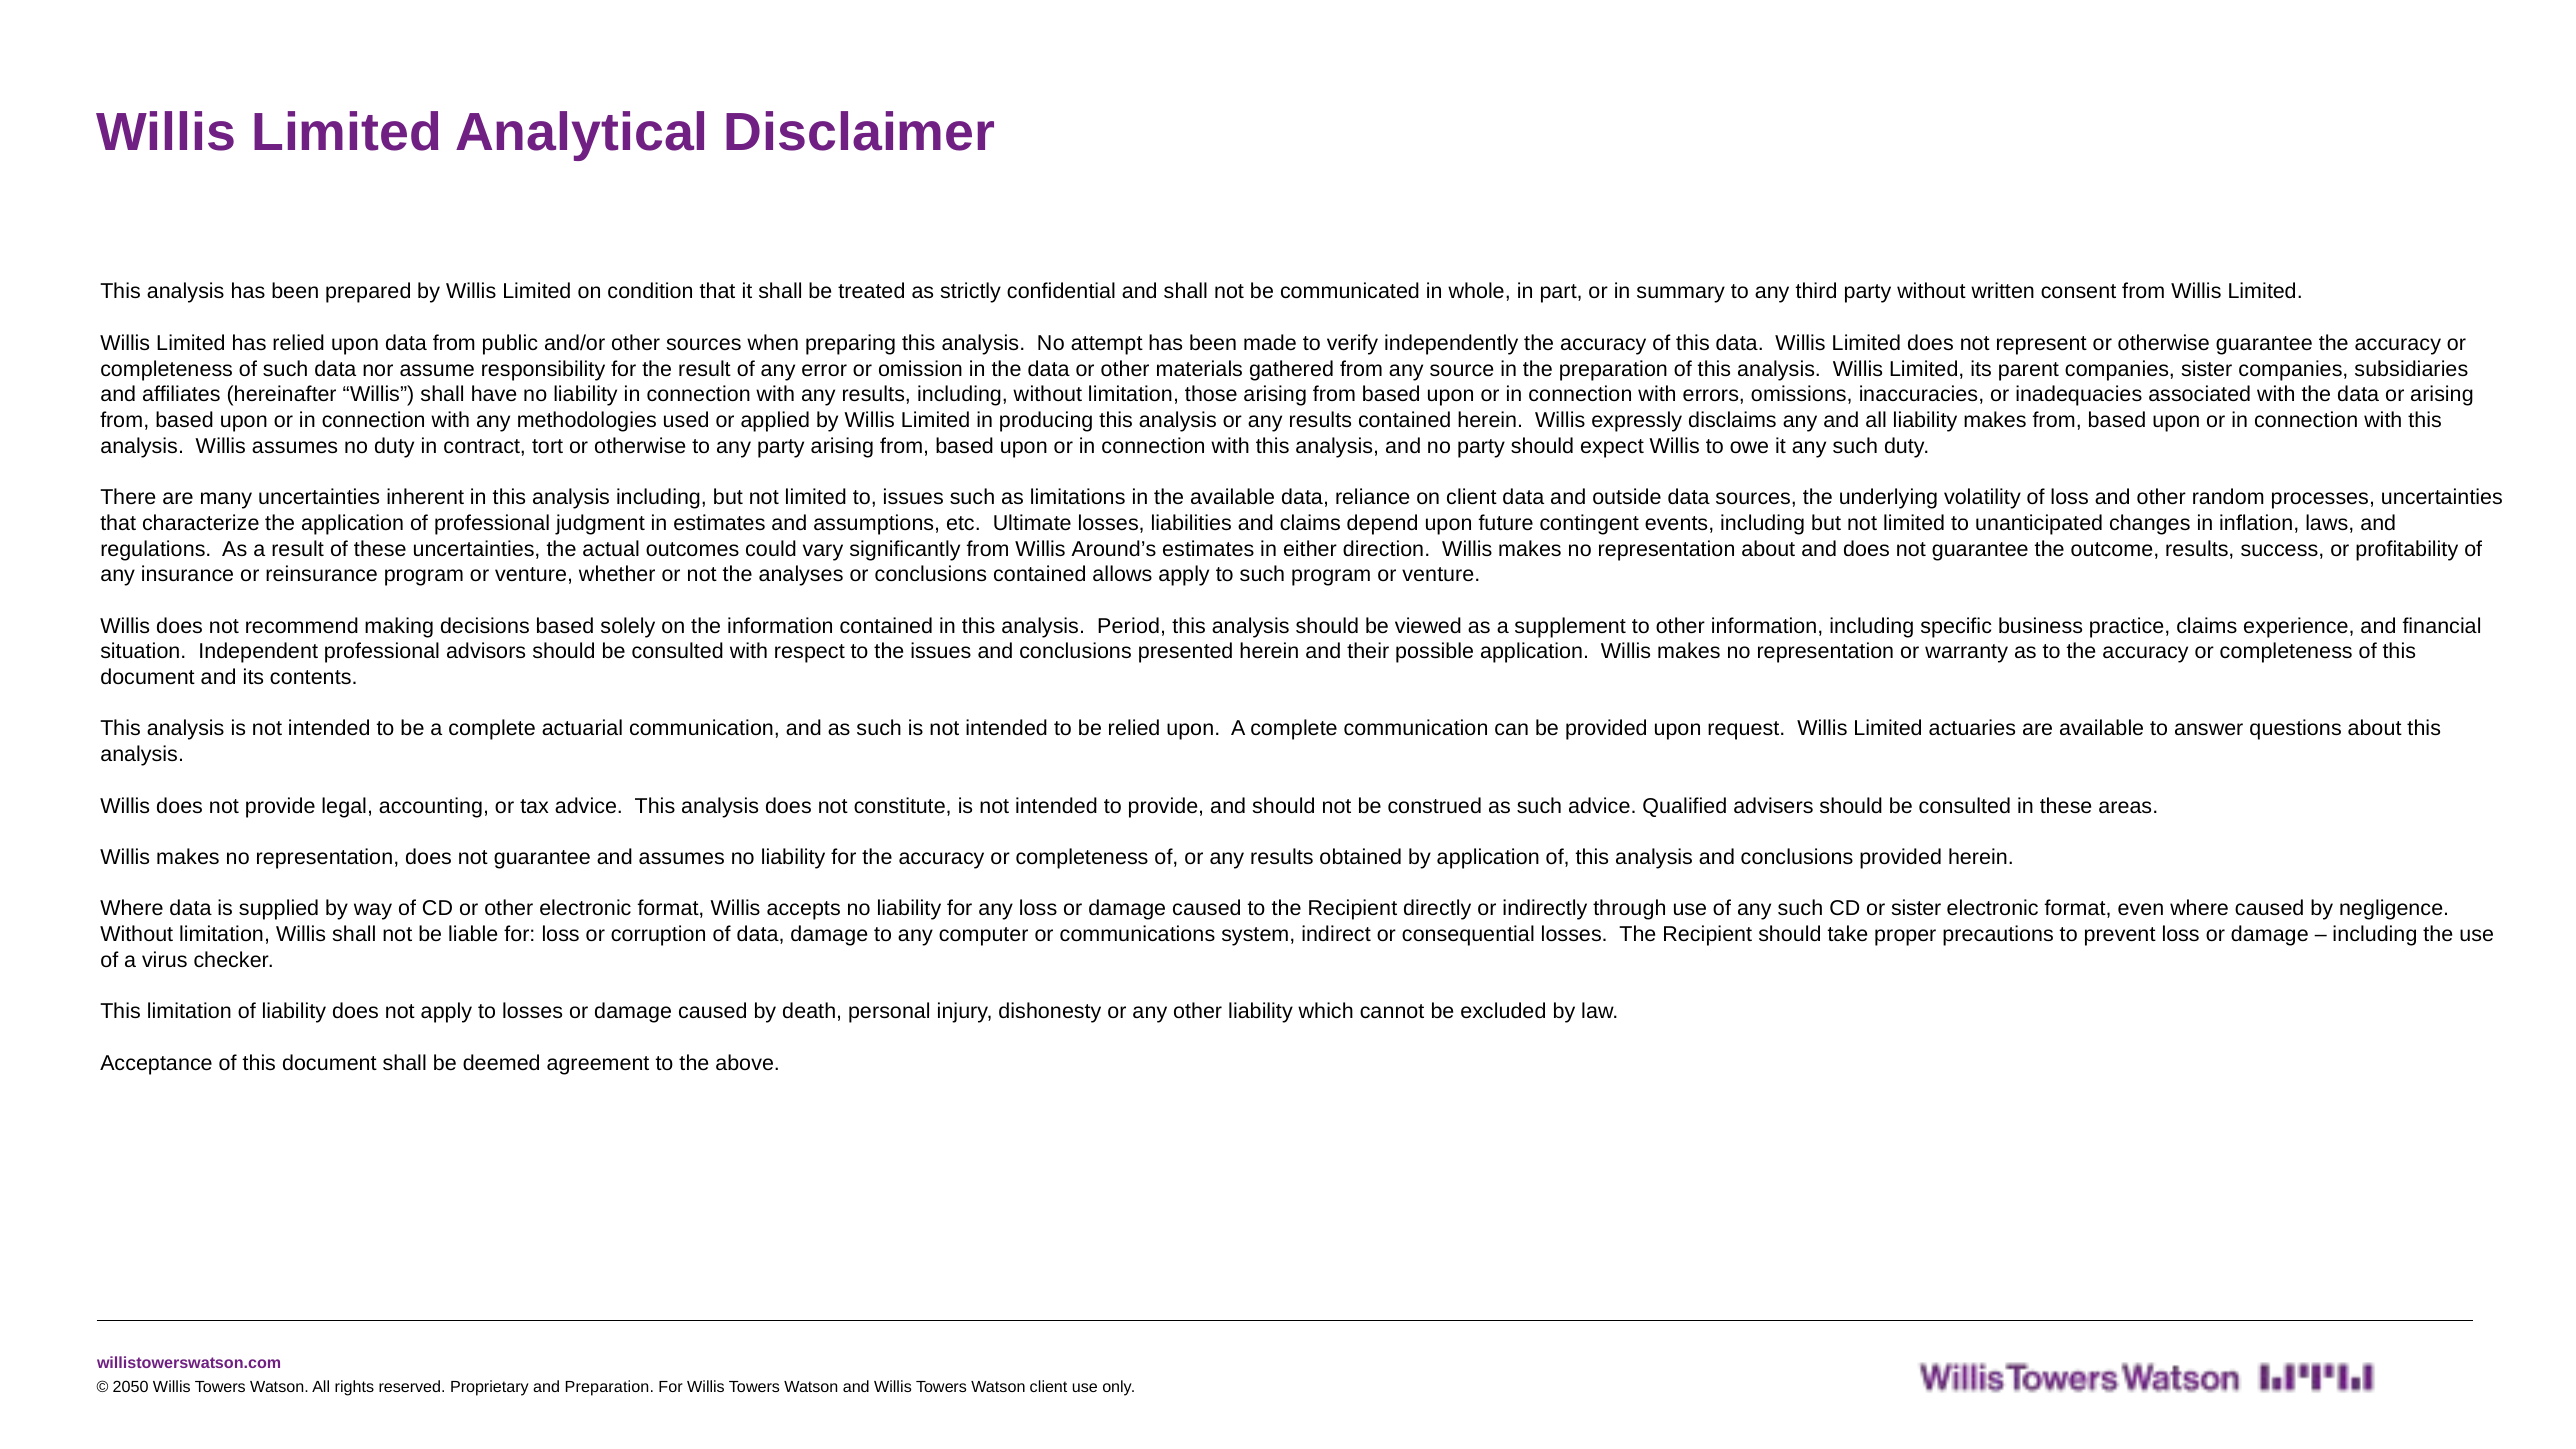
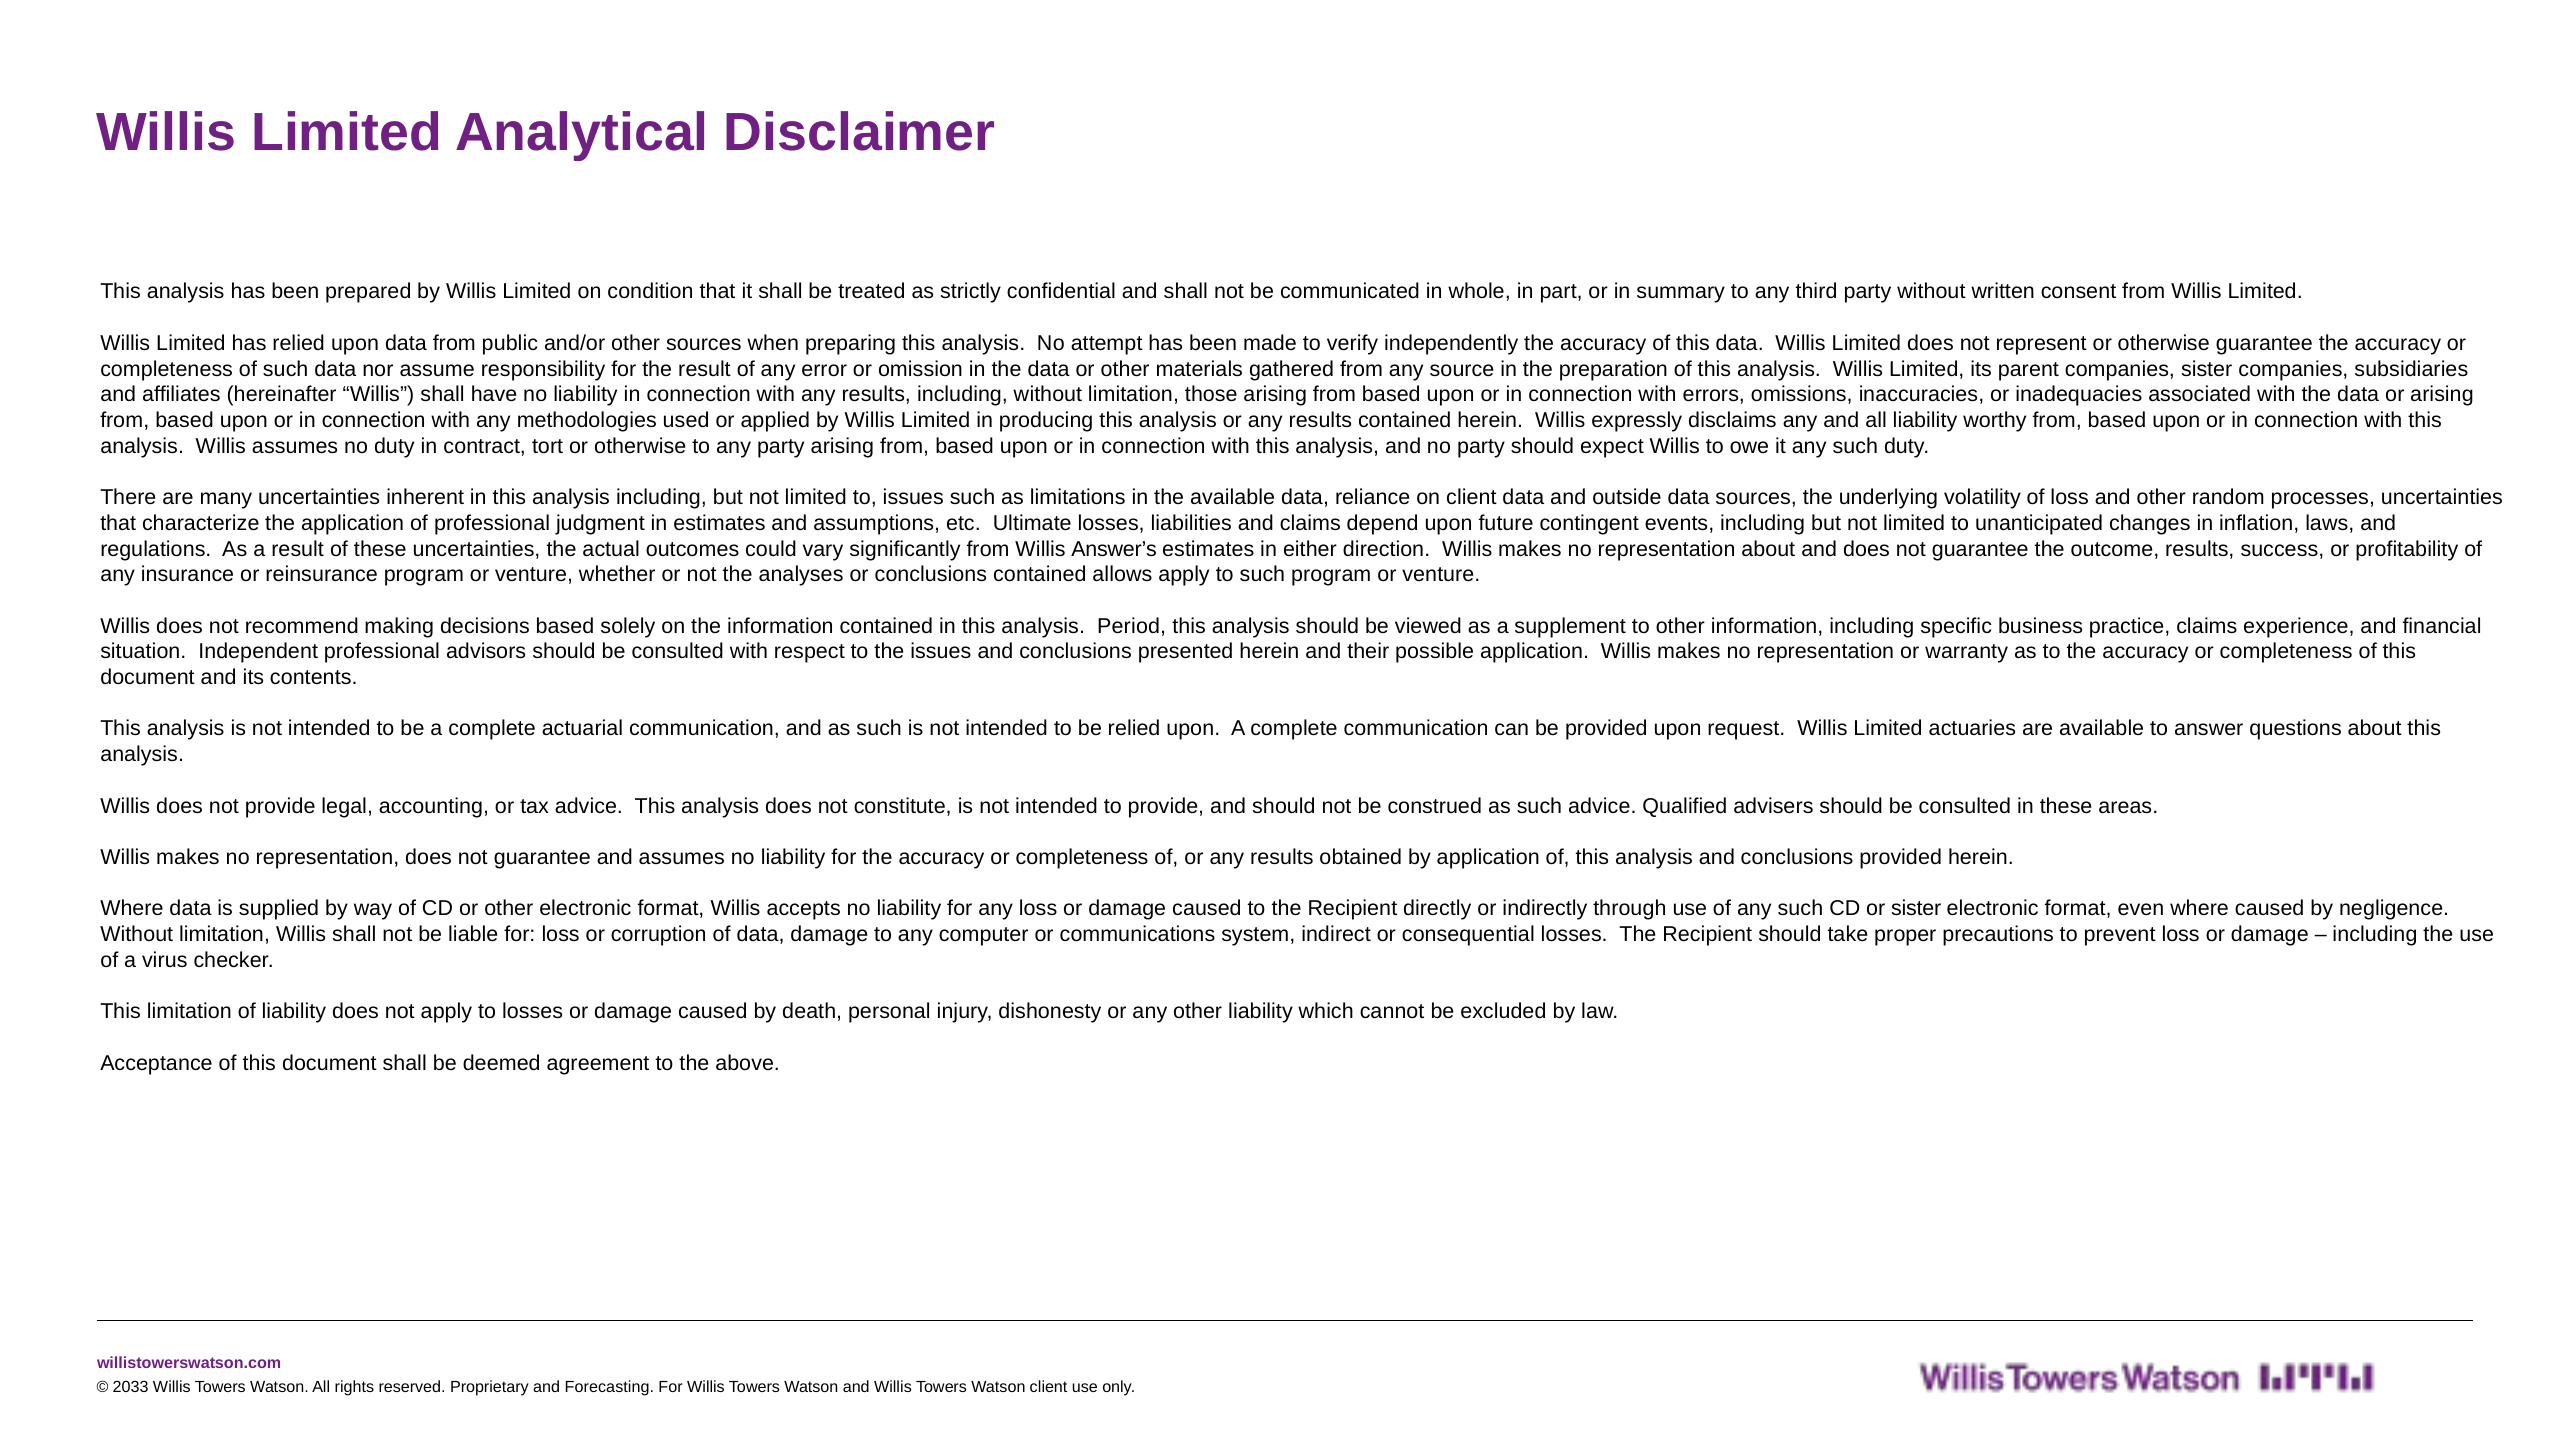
liability makes: makes -> worthy (1995, 420)
Around’s: Around’s -> Answer’s (1114, 549)
2050: 2050 -> 2033 (131, 1387)
and Preparation: Preparation -> Forecasting (609, 1387)
